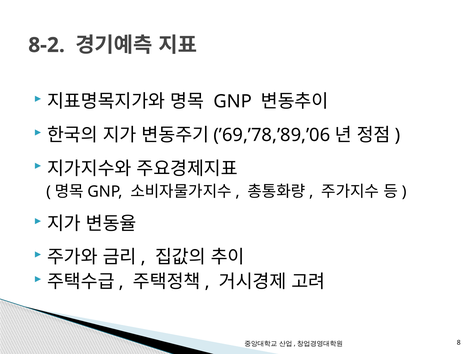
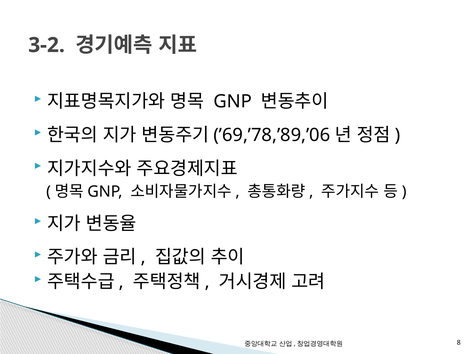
8-2: 8-2 -> 3-2 (47, 45)
